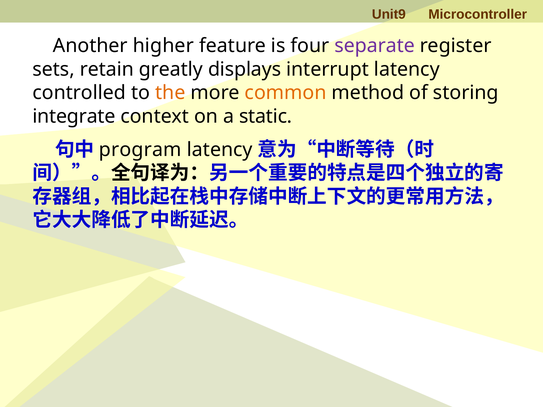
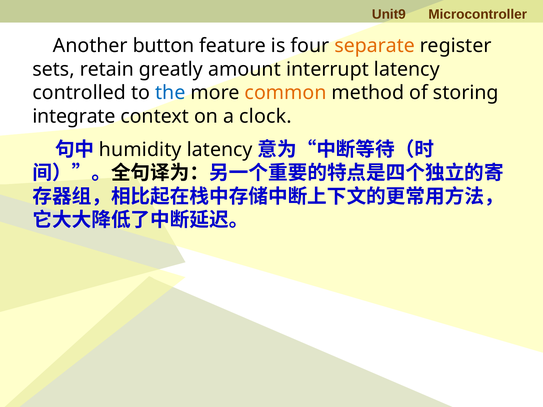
higher: higher -> button (163, 46)
separate colour: purple -> orange (375, 46)
displays: displays -> amount (244, 69)
the colour: orange -> blue (170, 93)
static: static -> clock (265, 116)
program: program -> humidity (140, 150)
